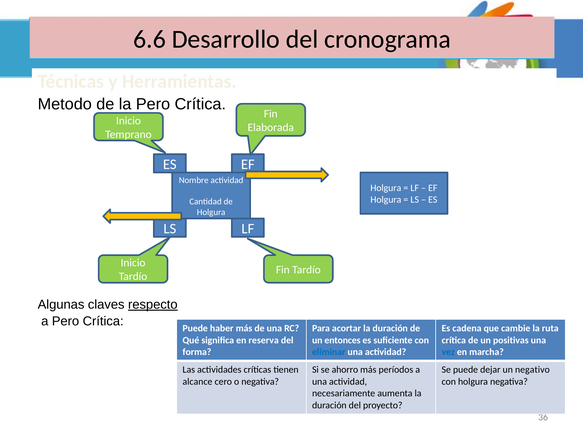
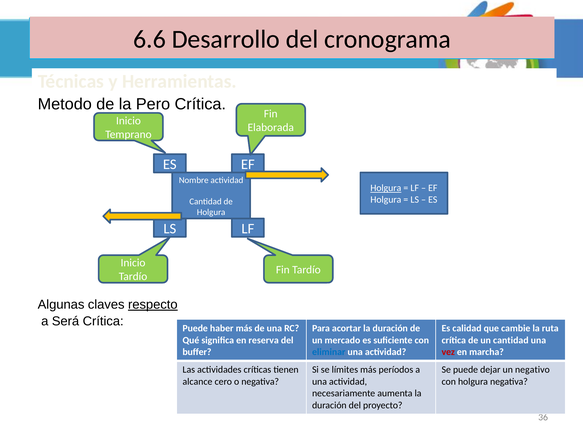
Holgura underline: none -> present (386, 188)
a Pero: Pero -> Será (66, 321)
cadena: cadena -> calidad (467, 329)
entonces: entonces -> mercado (342, 340)
un positivas: positivas -> cantidad (511, 340)
forma: forma -> buffer (197, 352)
vez colour: blue -> red (448, 352)
ahorro: ahorro -> límites (345, 370)
